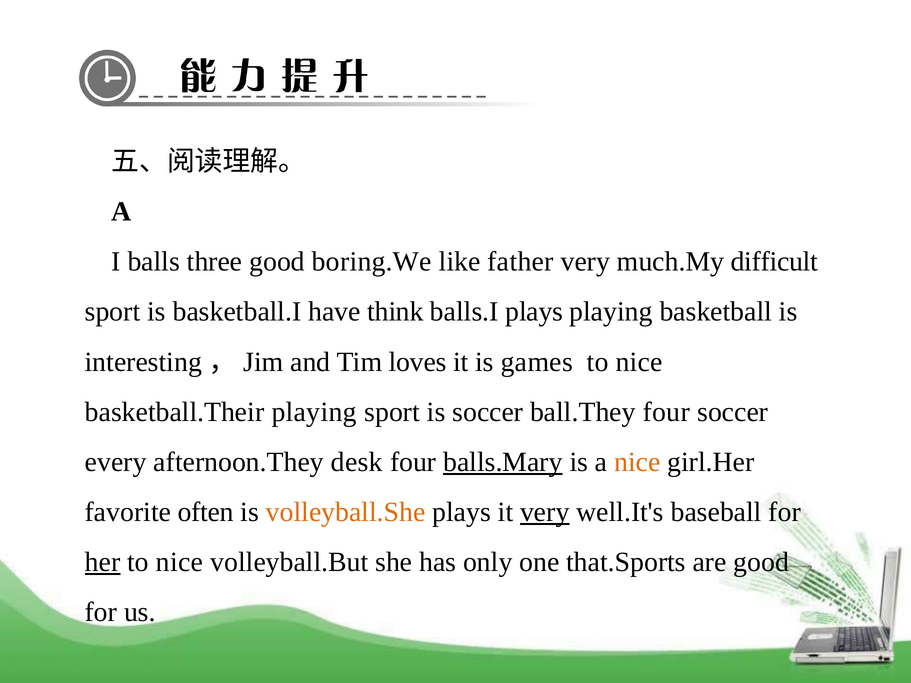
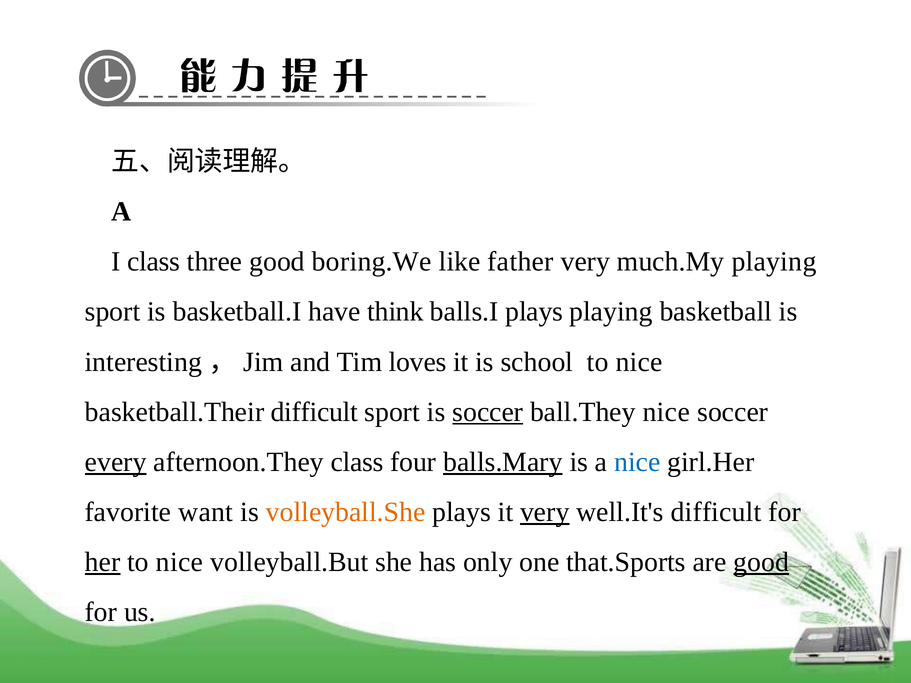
I balls: balls -> class (154, 262)
much.My difficult: difficult -> playing (774, 262)
games: games -> school (537, 362)
basketball.Their playing: playing -> difficult (314, 412)
soccer underline: none -> present (488, 412)
ball.They four: four -> nice (666, 412)
every underline: none -> present (116, 462)
afternoon.They desk: desk -> class (357, 462)
nice colour: orange -> blue (637, 462)
often: often -> want (206, 512)
well.It's baseball: baseball -> difficult (716, 512)
good underline: none -> present (761, 562)
